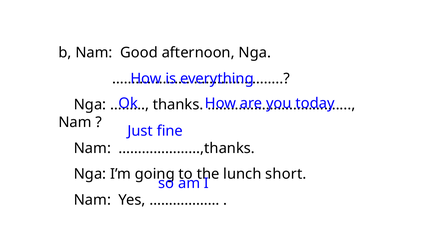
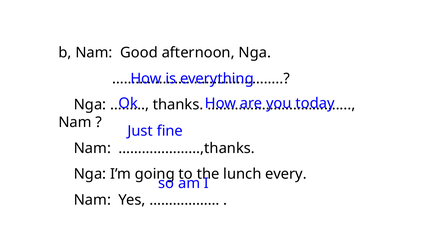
short: short -> every (286, 175)
